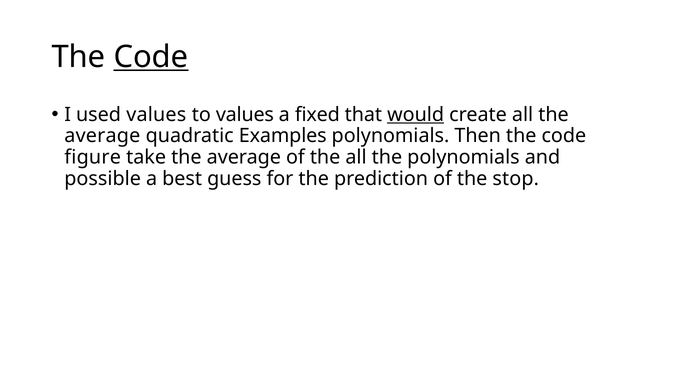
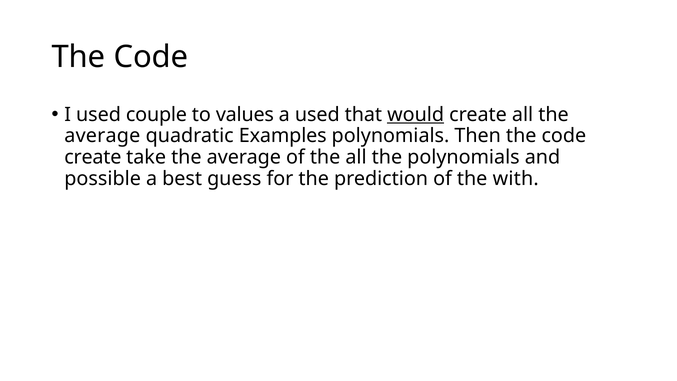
Code underline: present -> none (151, 57)
used values: values -> couple (156, 114)
a fixed: fixed -> used (317, 114)
figure: figure -> create (93, 157)
stop: stop -> with (516, 178)
